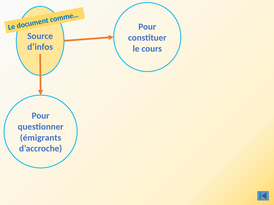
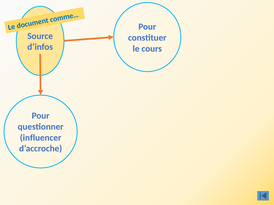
émigrants: émigrants -> influencer (41, 138)
